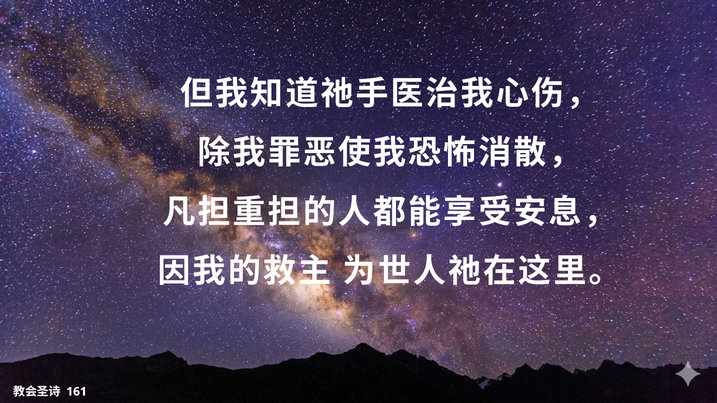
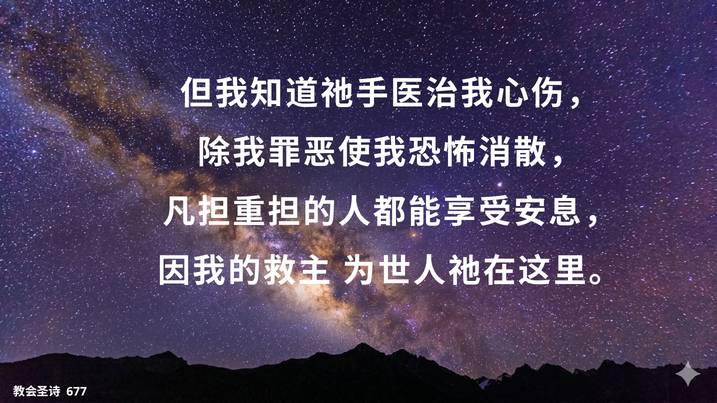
161: 161 -> 677 (77, 392)
